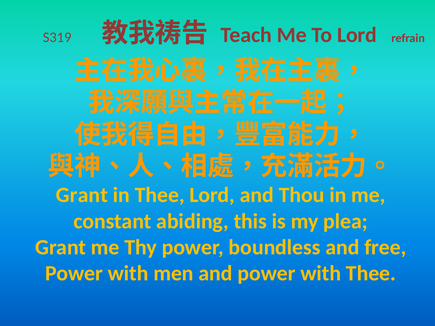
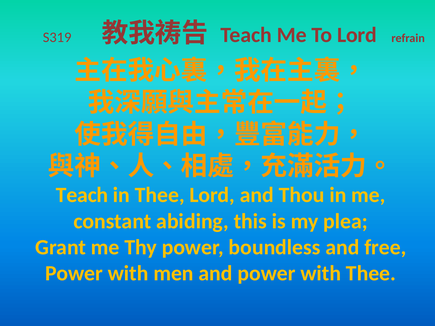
Grant: Grant -> Teach (82, 195)
